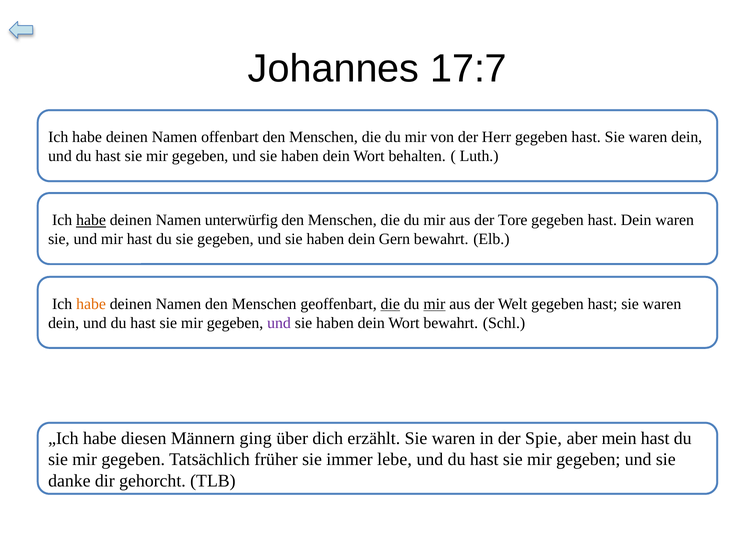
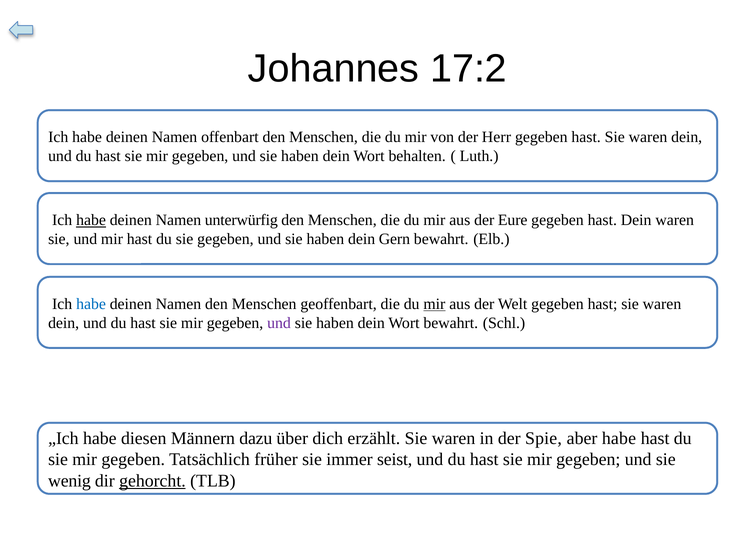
17:7: 17:7 -> 17:2 (469, 69)
Tore: Tore -> Eure (513, 220)
habe colour: orange -> blue (91, 304)
die underline: present -> none (390, 304)
ging: ging -> dazu (256, 439)
aber mein: mein -> habe (619, 439)
lebe: lebe -> seist (395, 460)
danke: danke -> wenig (69, 482)
gehorcht underline: none -> present (152, 482)
